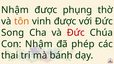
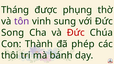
Nhậm: Nhậm -> Tháng (15, 10)
tôn colour: orange -> purple (22, 21)
vinh được: được -> sung (65, 21)
Con Nhậm: Nhậm -> Thành (39, 44)
thai: thai -> thôi (10, 56)
